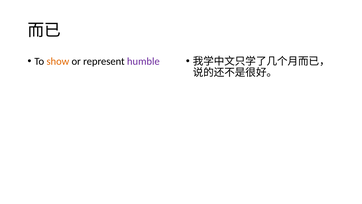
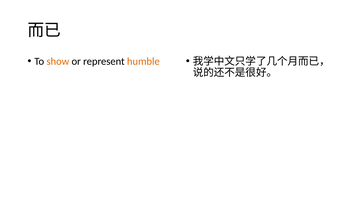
humble colour: purple -> orange (143, 61)
